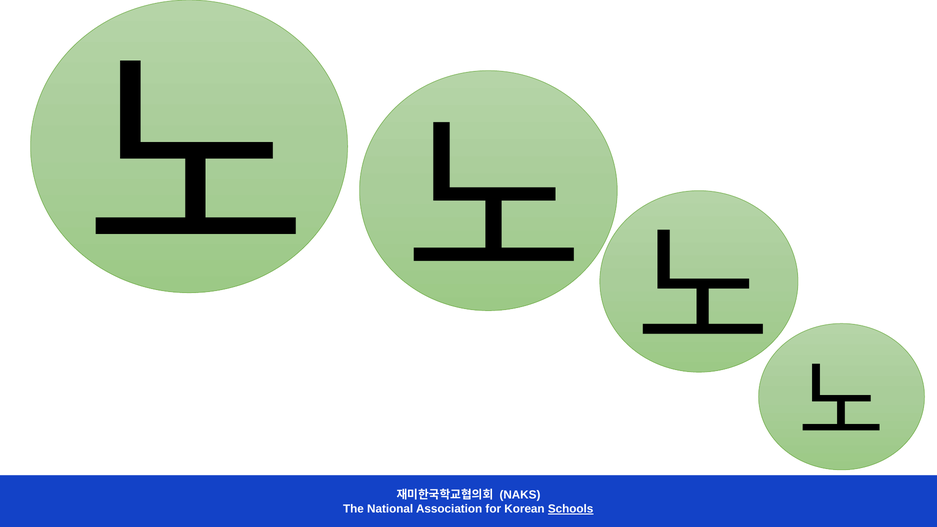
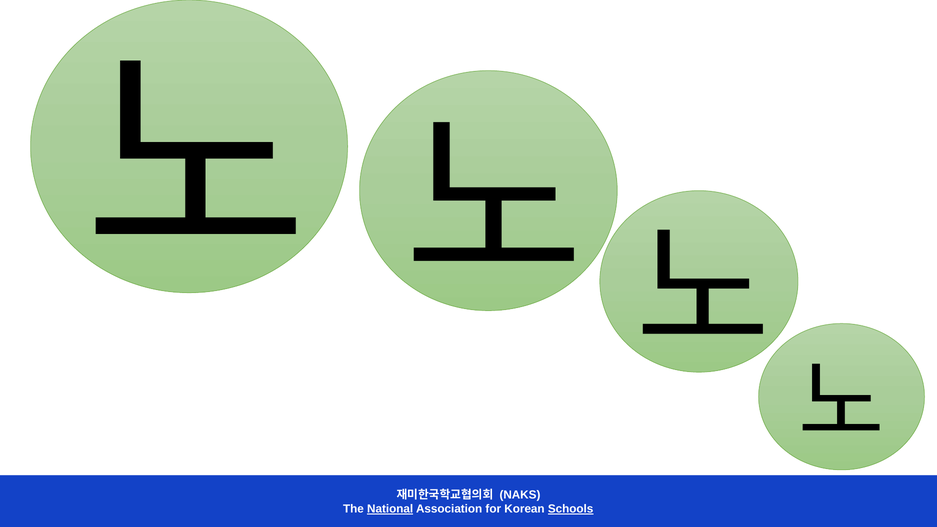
National underline: none -> present (390, 509)
